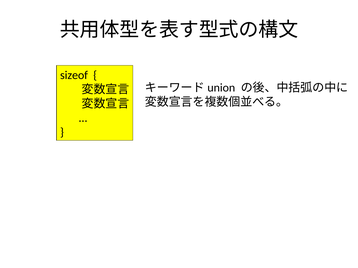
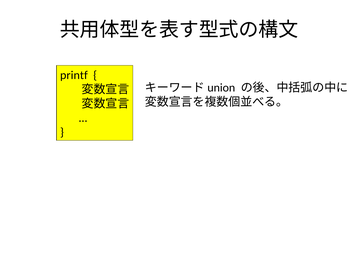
sizeof: sizeof -> printf (74, 75)
